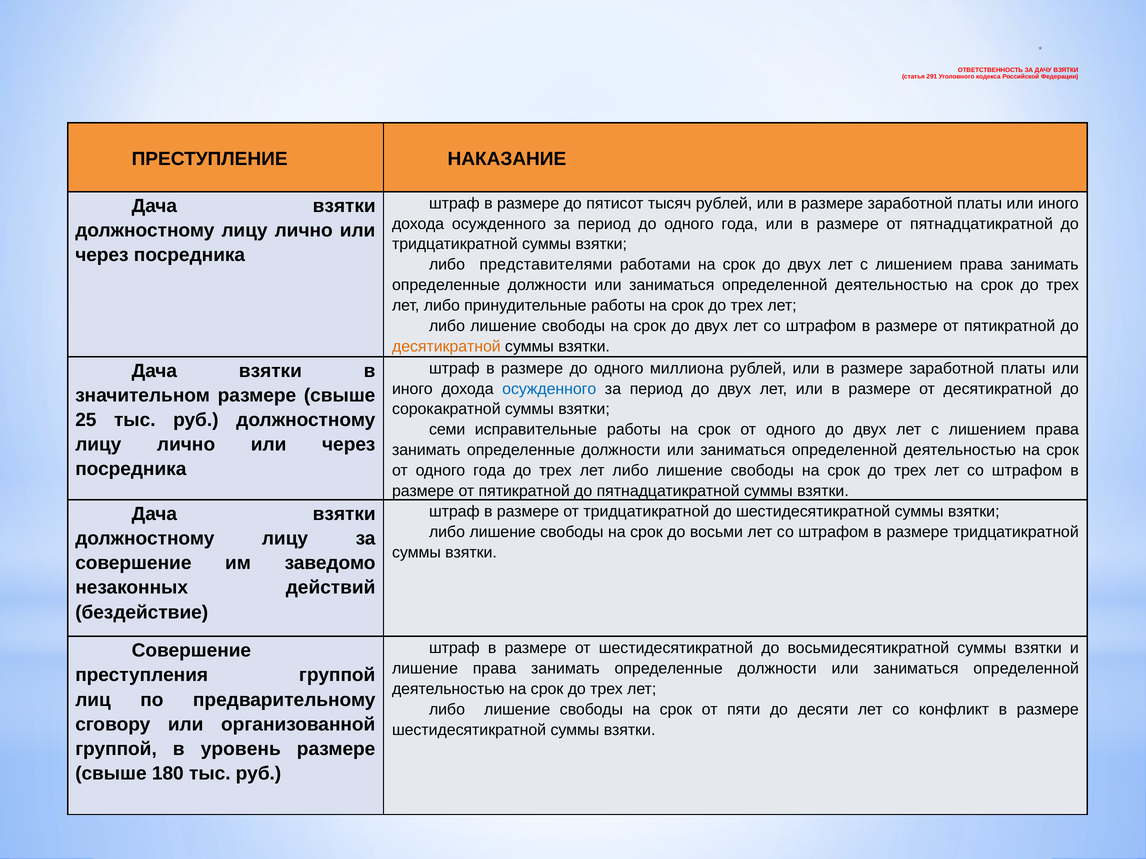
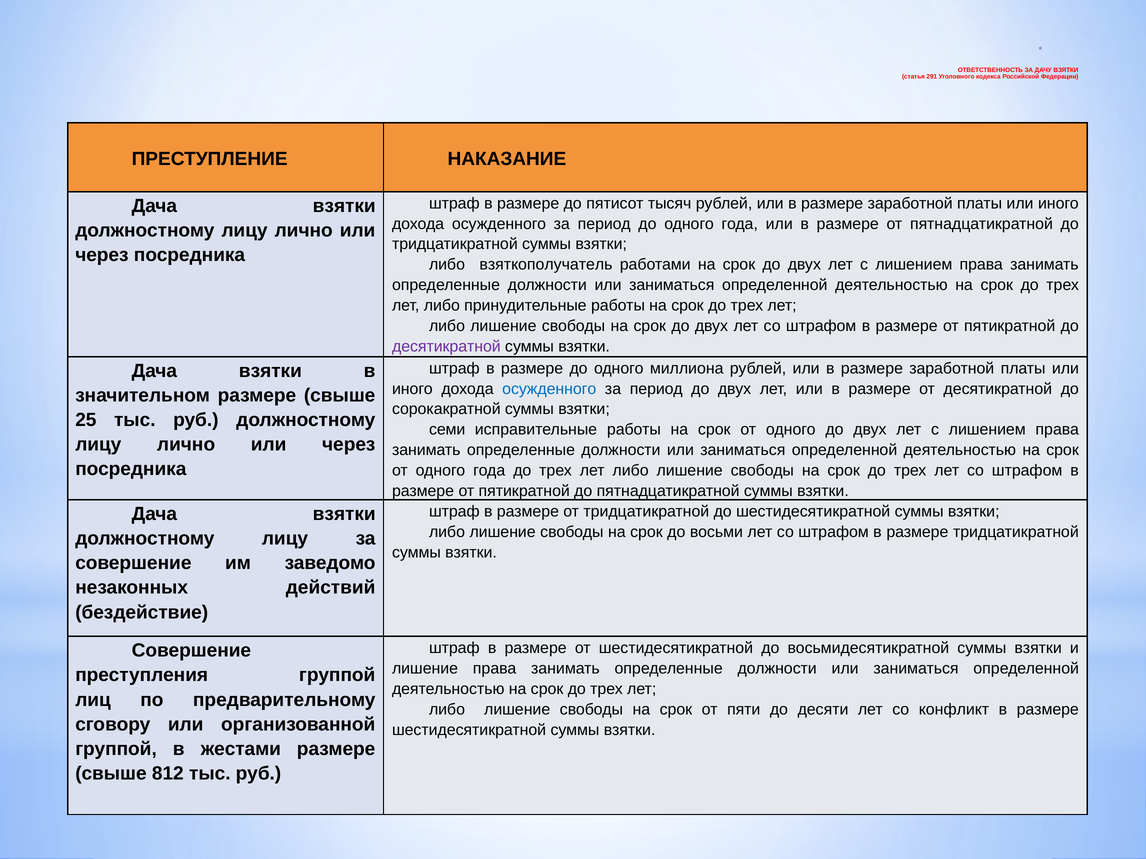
представителями: представителями -> взяткополучатель (546, 265)
десятикратной colour: orange -> purple (446, 347)
уровень: уровень -> жестами (241, 749)
180: 180 -> 812 (168, 774)
